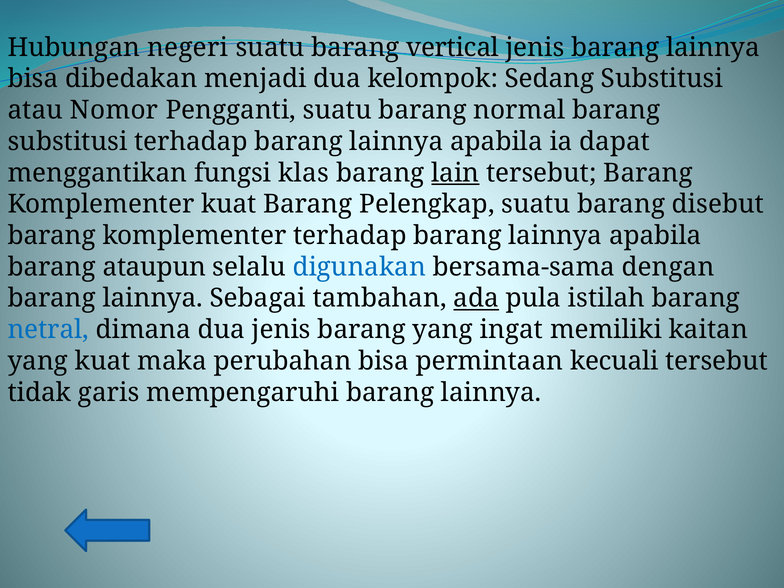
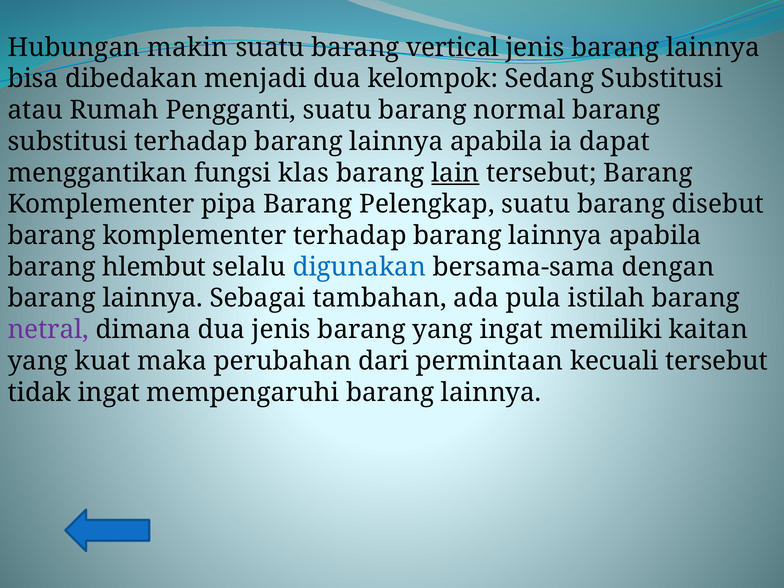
negeri: negeri -> makin (188, 47)
Nomor: Nomor -> Rumah (114, 110)
Komplementer kuat: kuat -> pipa (229, 204)
ataupun: ataupun -> hlembut (154, 267)
ada underline: present -> none (476, 298)
netral colour: blue -> purple (48, 330)
perubahan bisa: bisa -> dari (384, 361)
tidak garis: garis -> ingat (109, 392)
